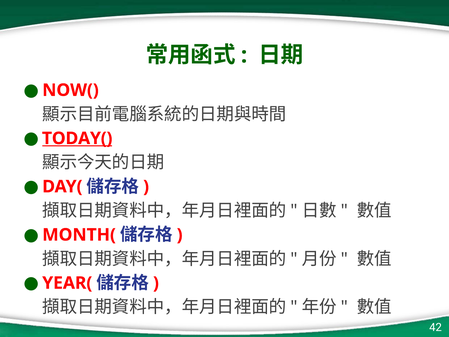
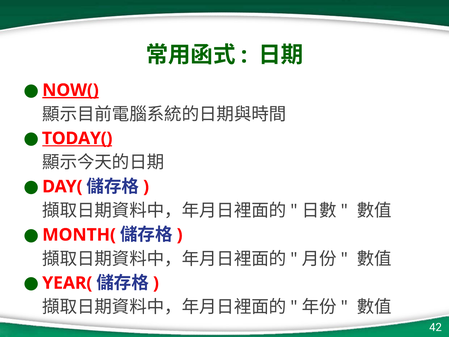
NOW( underline: none -> present (71, 90)
